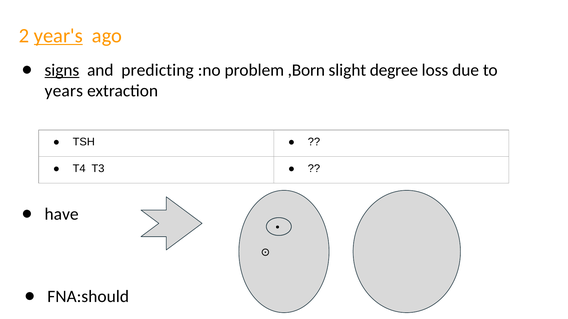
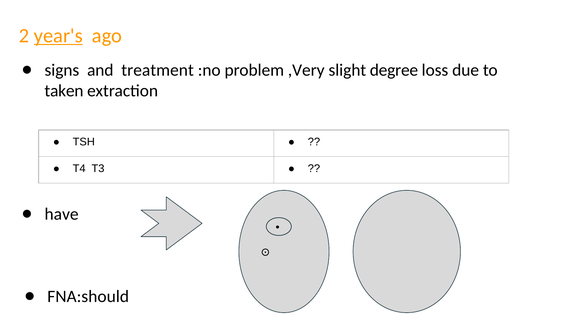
signs underline: present -> none (62, 70)
predicting: predicting -> treatment (158, 70)
,Born: ,Born -> ,Very (306, 70)
years: years -> taken (64, 91)
